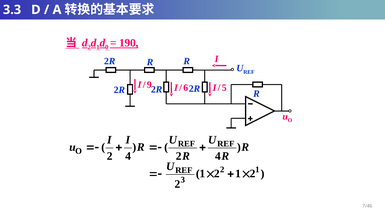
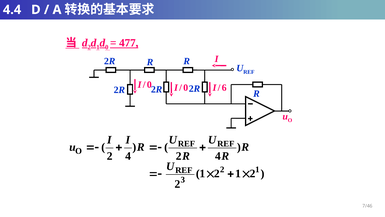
3.3: 3.3 -> 4.4 (12, 10)
190: 190 -> 477 (129, 43)
9: 9 -> 0 (149, 84)
6: 6 -> 0 (186, 87)
5: 5 -> 6 (224, 87)
